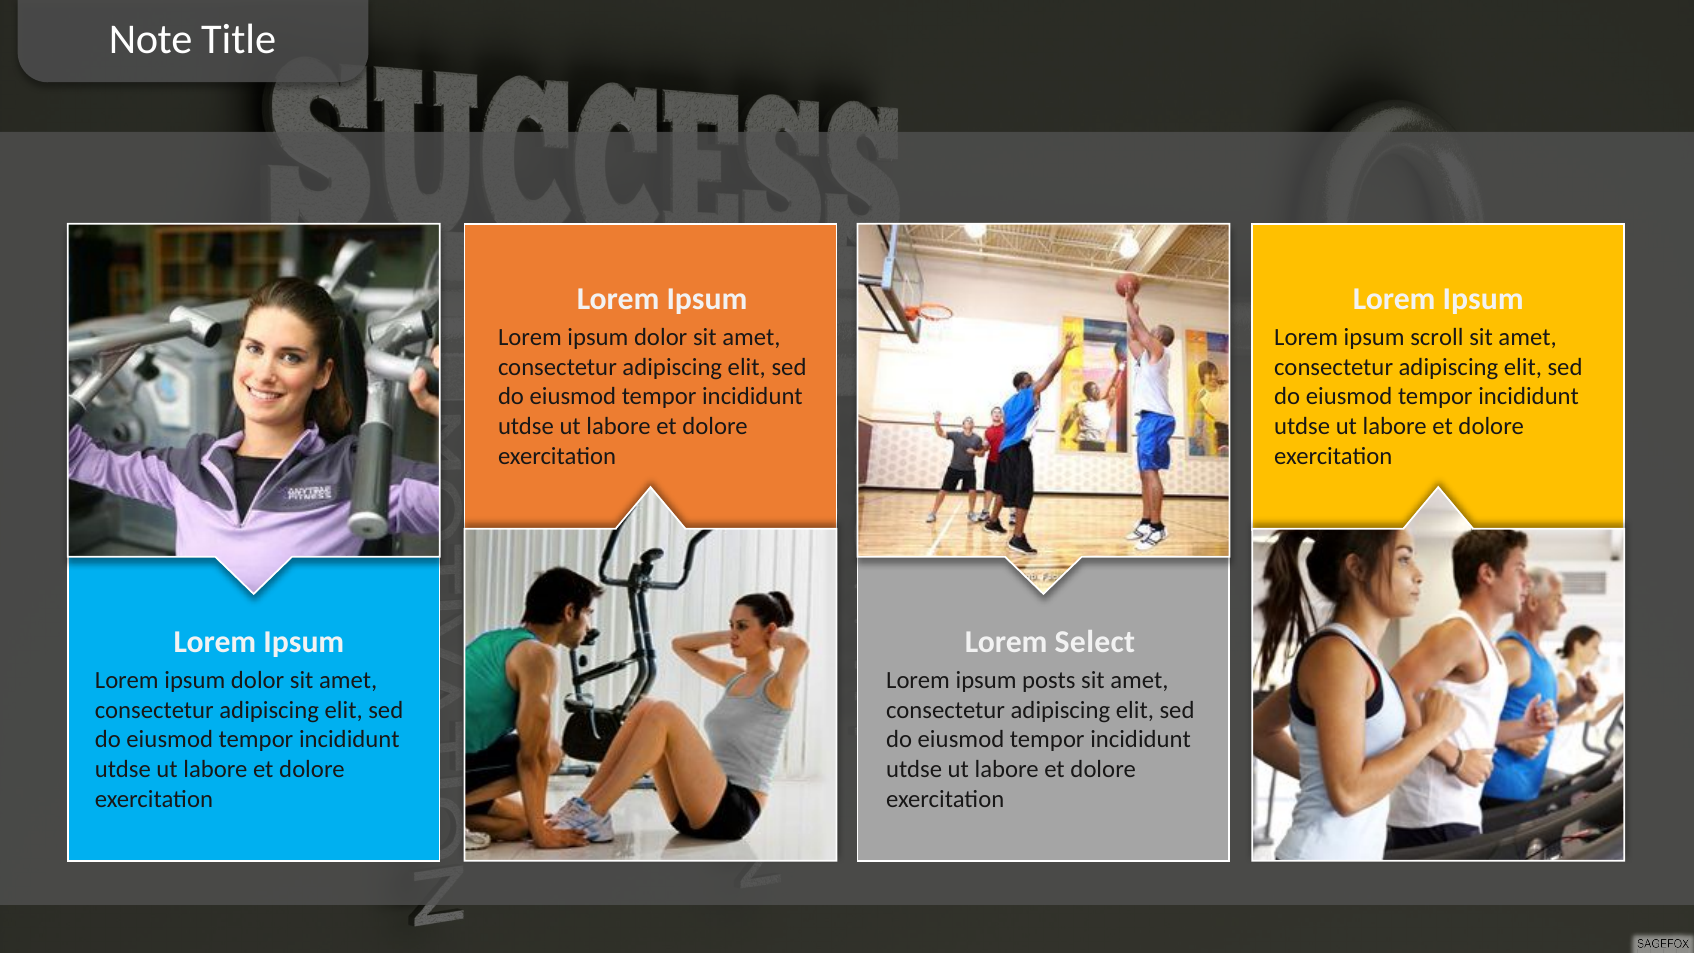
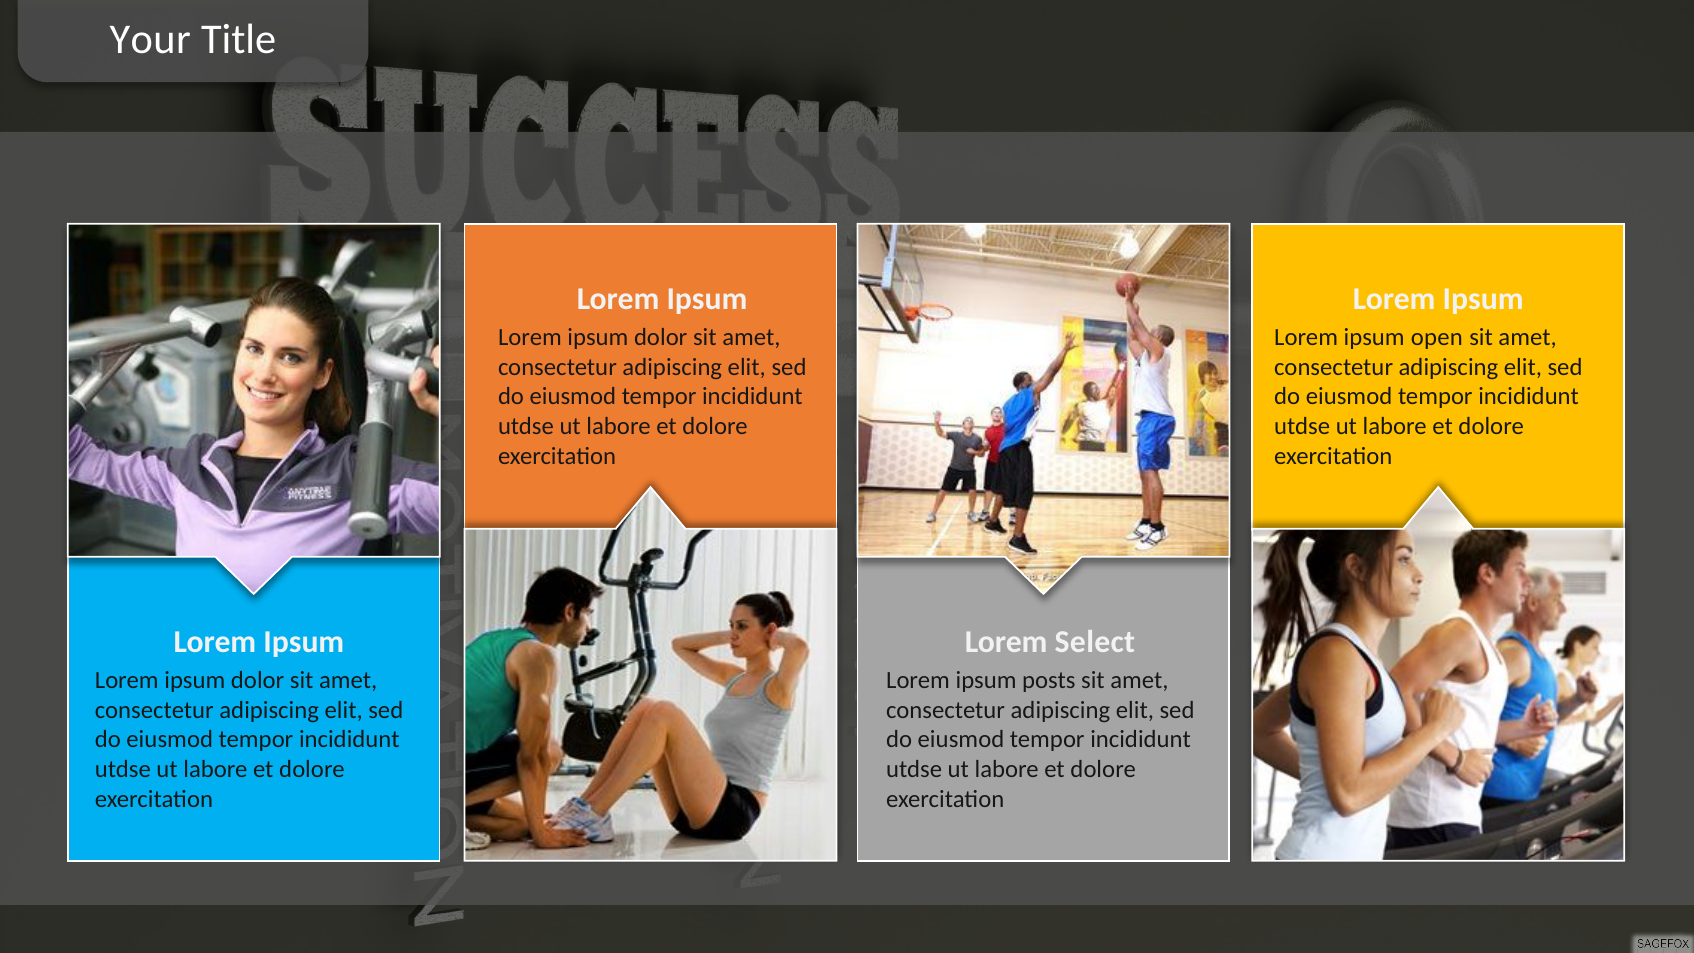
Note: Note -> Your (150, 40)
scroll: scroll -> open (1437, 337)
